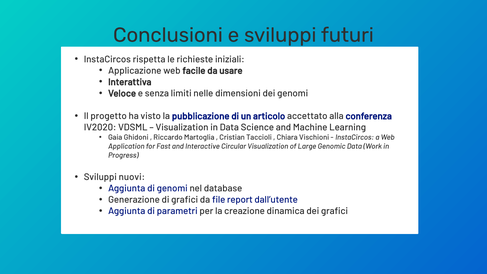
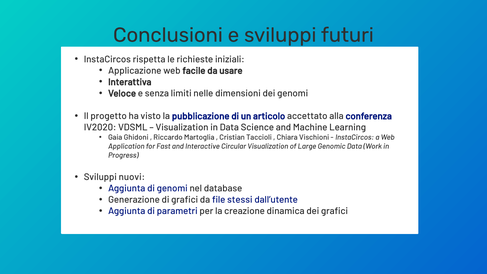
report: report -> stessi (240, 200)
